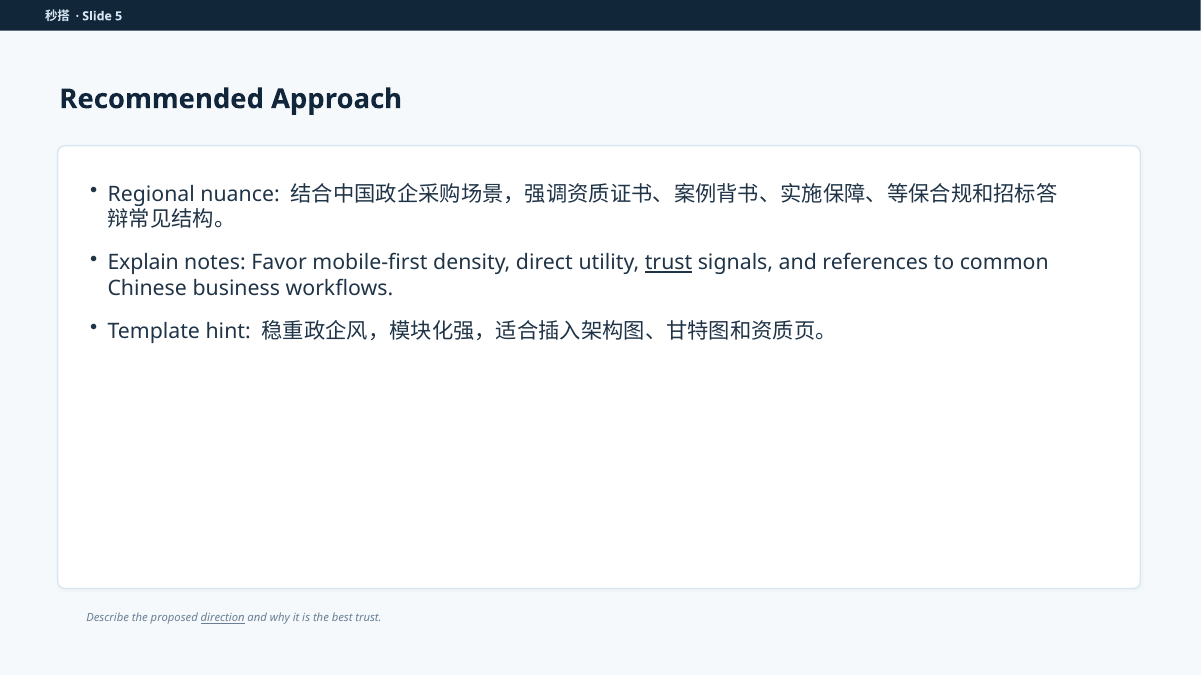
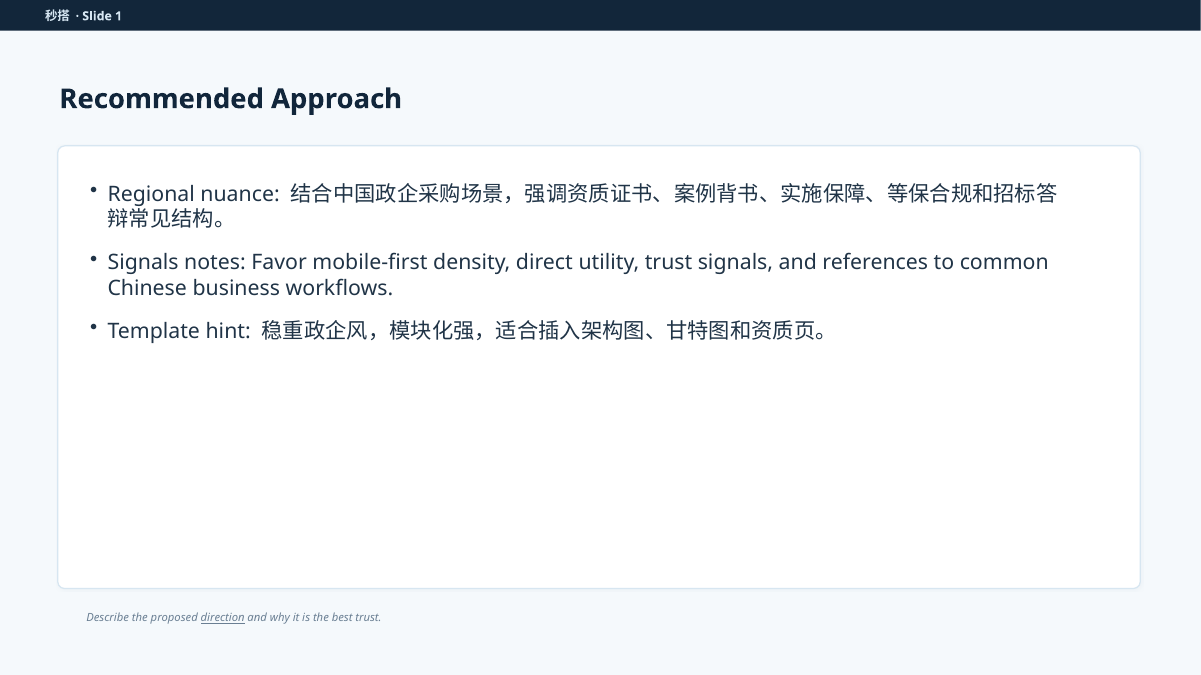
5: 5 -> 1 (119, 16)
Explain: Explain -> Signals (143, 263)
trust underline: present -> none (669, 263)
